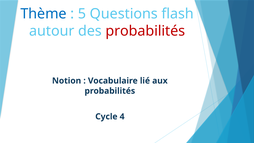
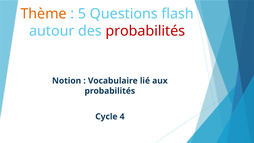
Thème colour: blue -> orange (44, 14)
